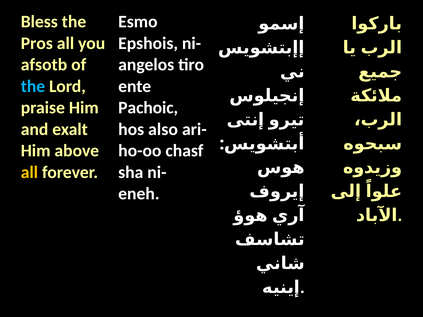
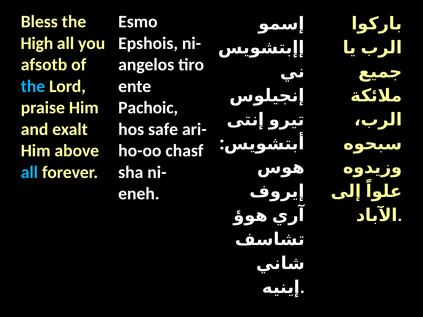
Pros: Pros -> High (37, 43)
also: also -> safe (163, 129)
all colour: yellow -> light blue (29, 172)
